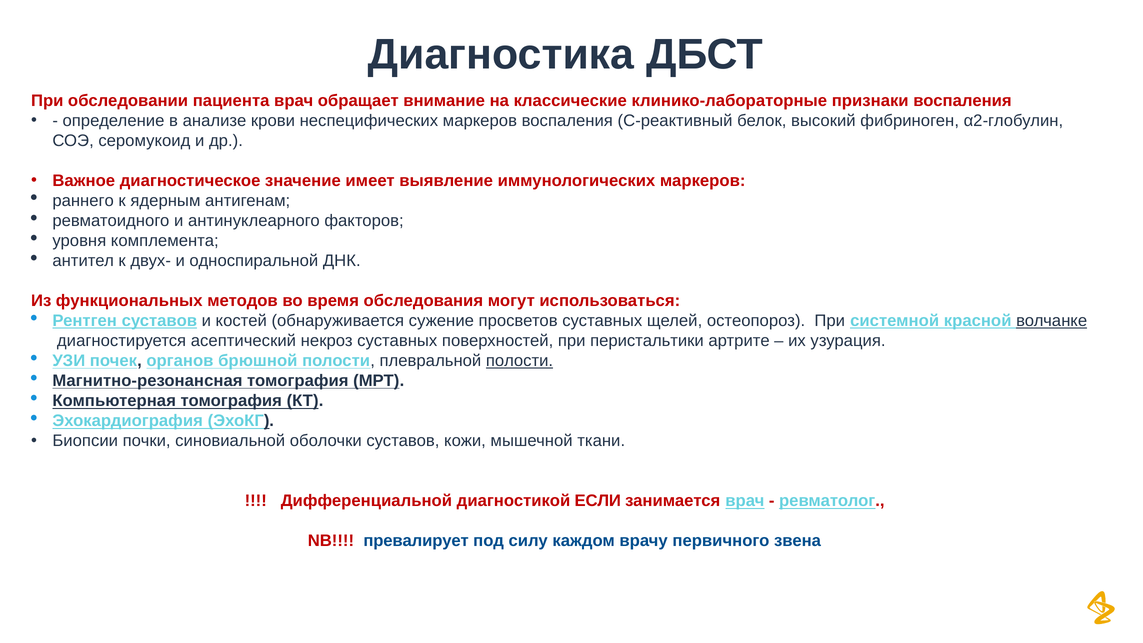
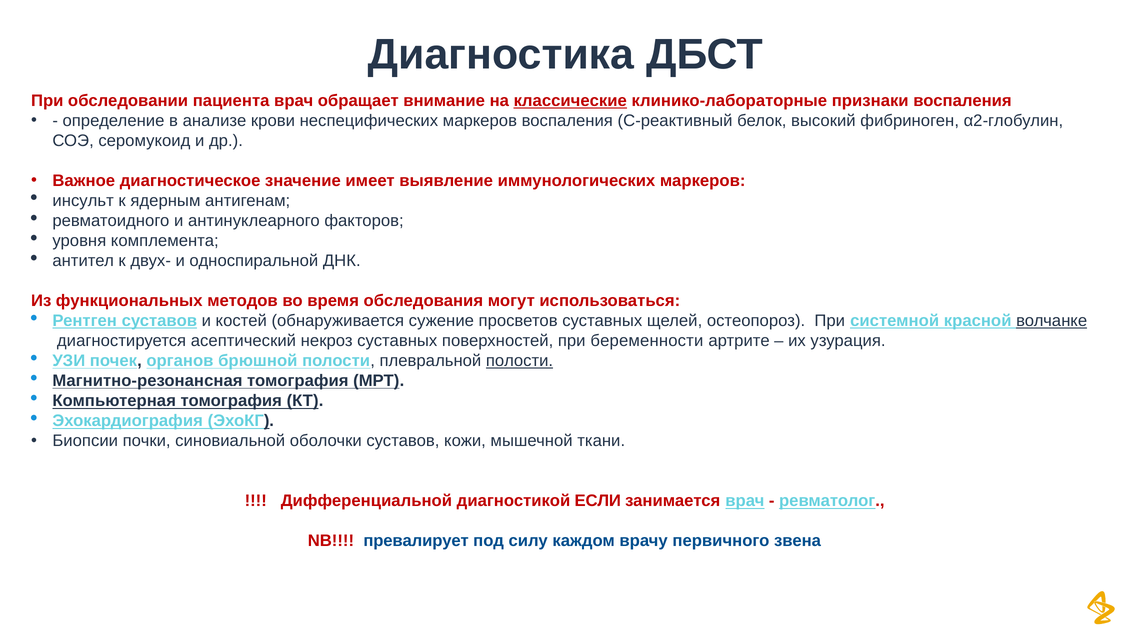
классические underline: none -> present (570, 101)
раннего: раннего -> инсульт (83, 201)
перистальтики: перистальтики -> беременности (647, 341)
